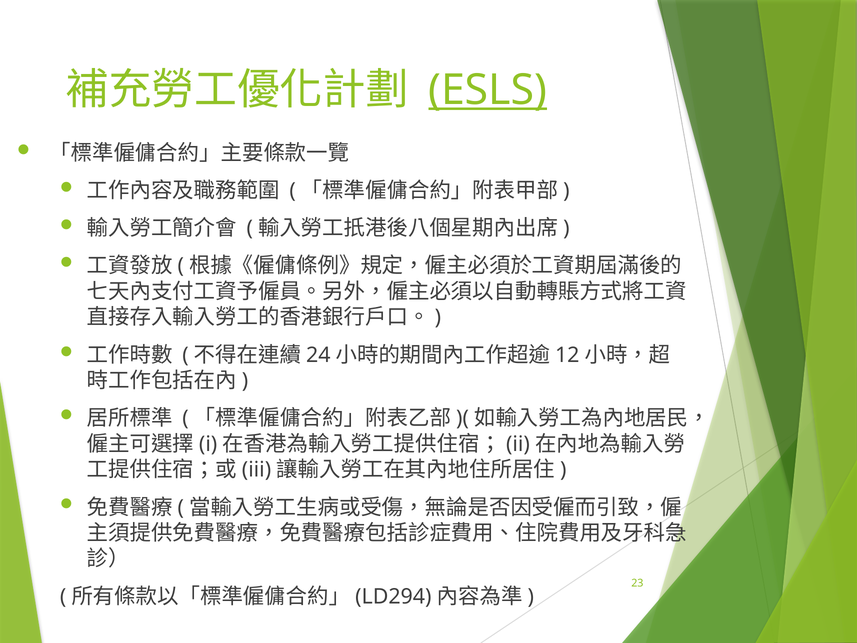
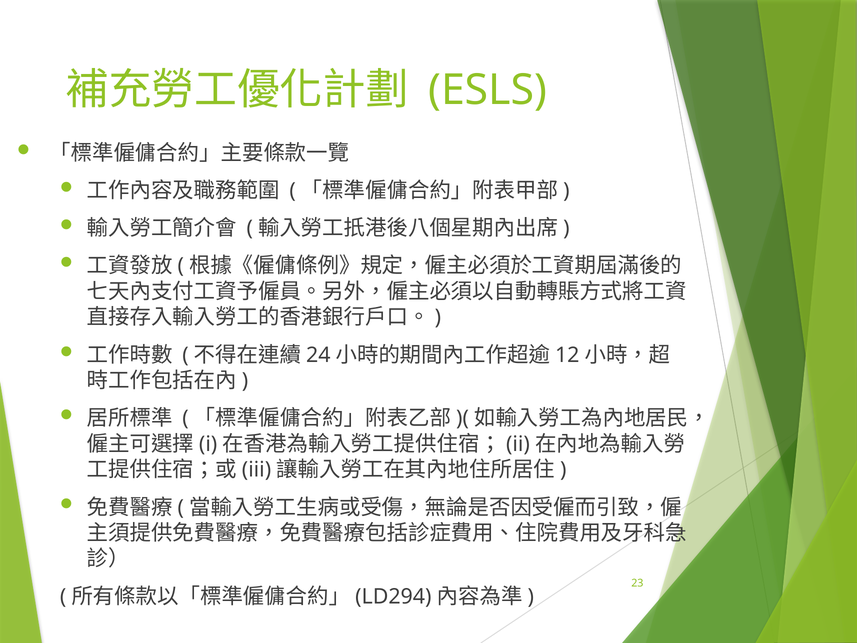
ESLS underline: present -> none (488, 90)
